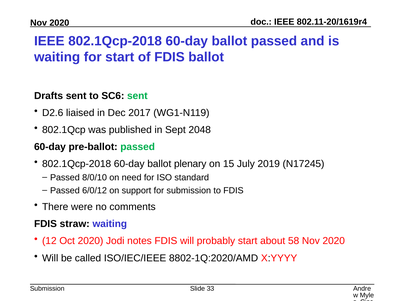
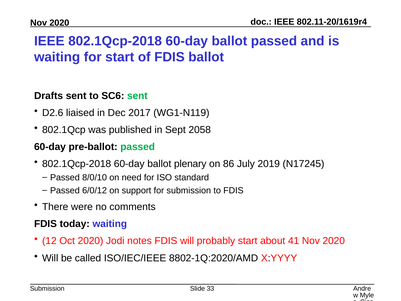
2048: 2048 -> 2058 (200, 130)
15: 15 -> 86 (229, 164)
straw: straw -> today (75, 224)
58: 58 -> 41 (294, 241)
